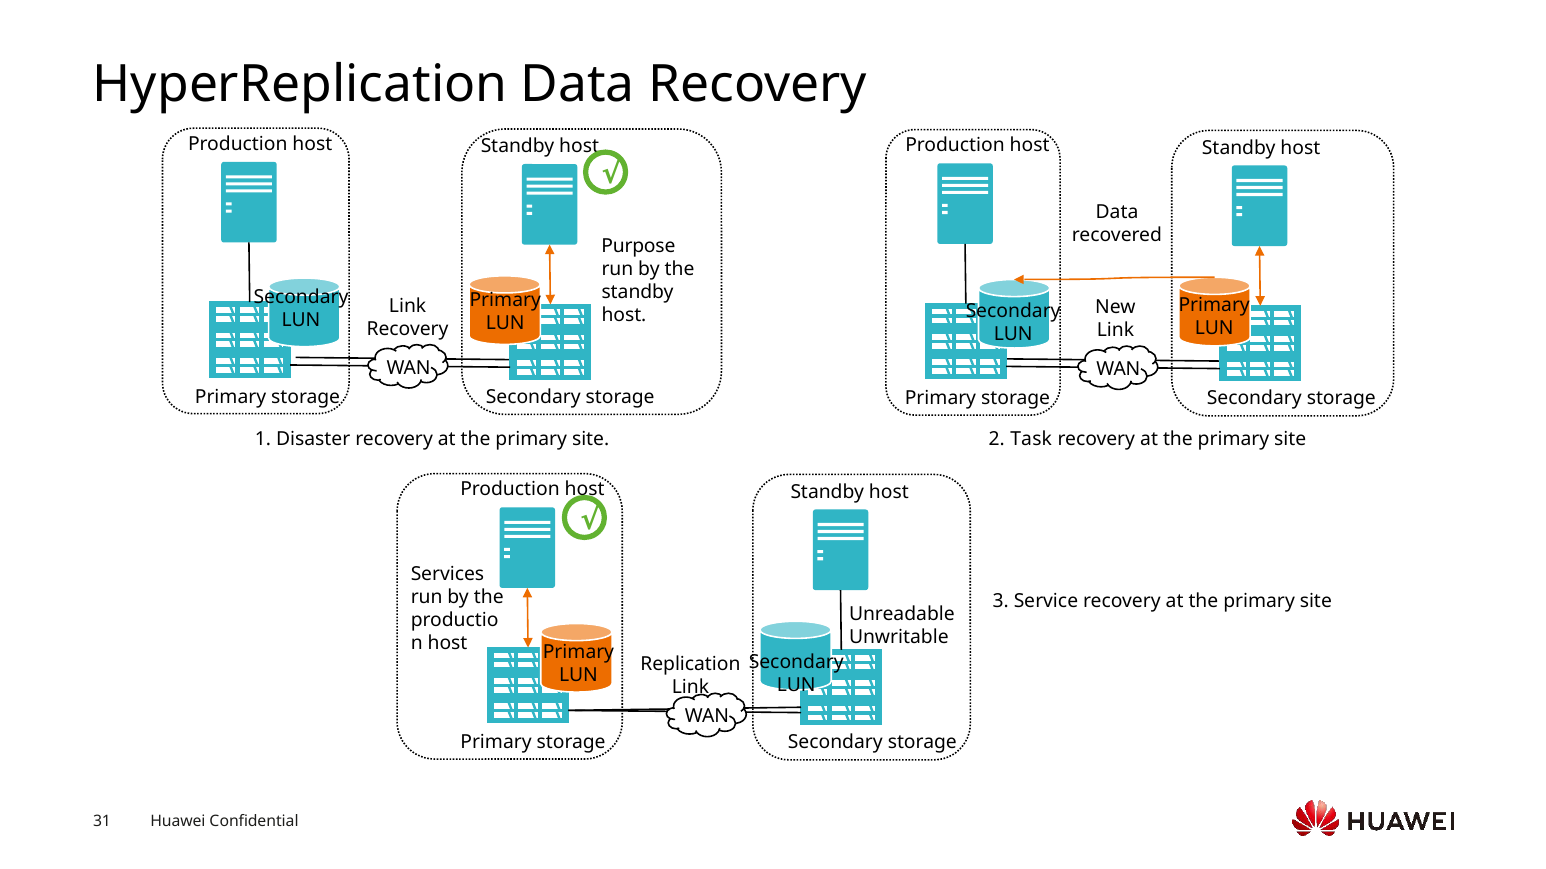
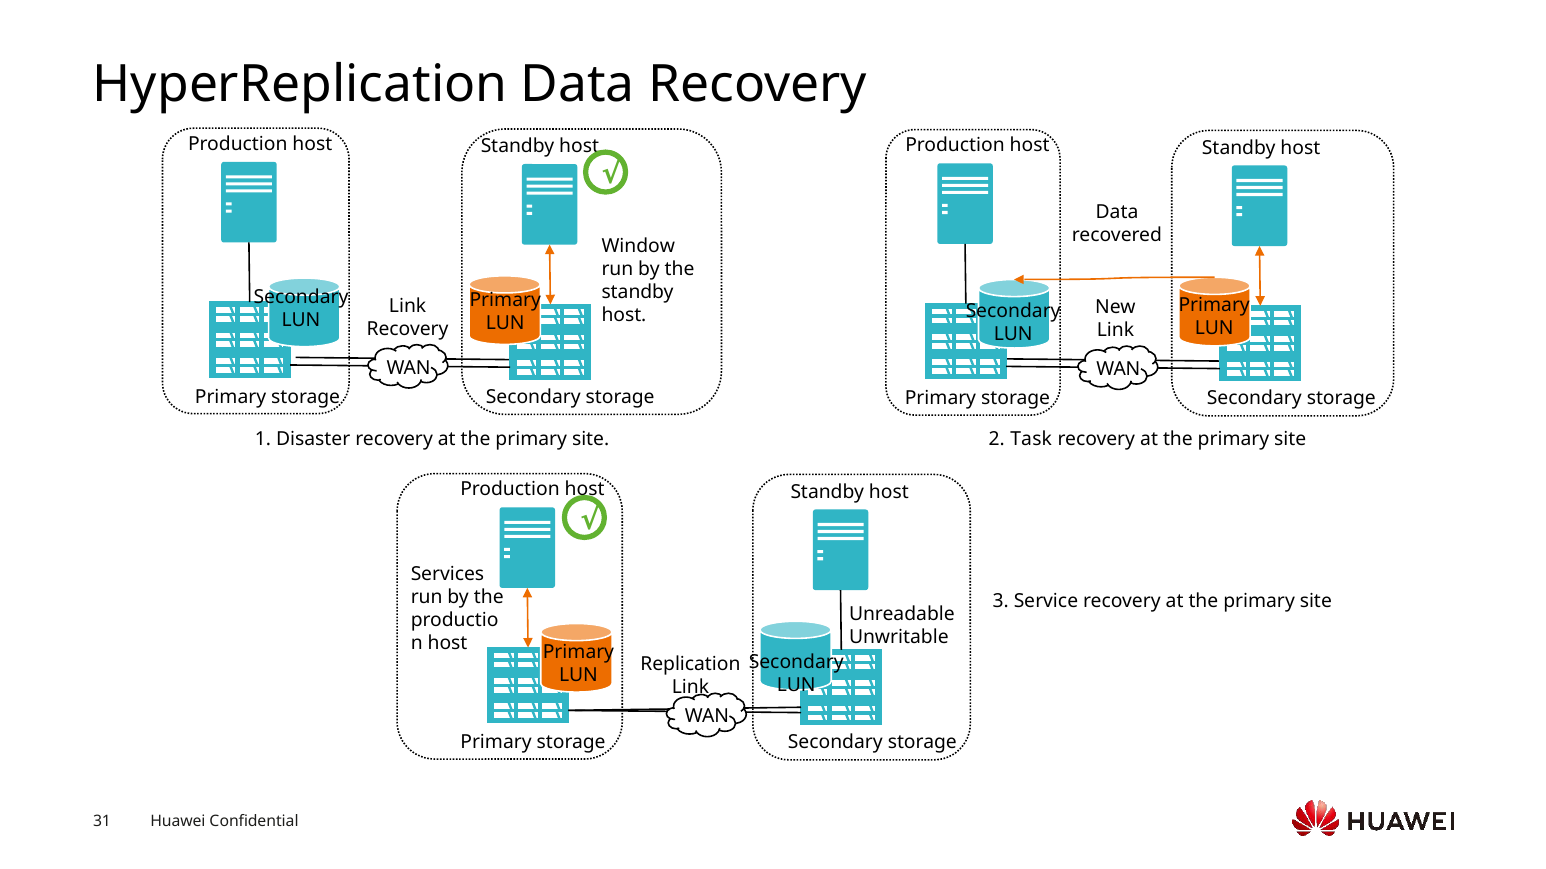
Purpose: Purpose -> Window (638, 246)
